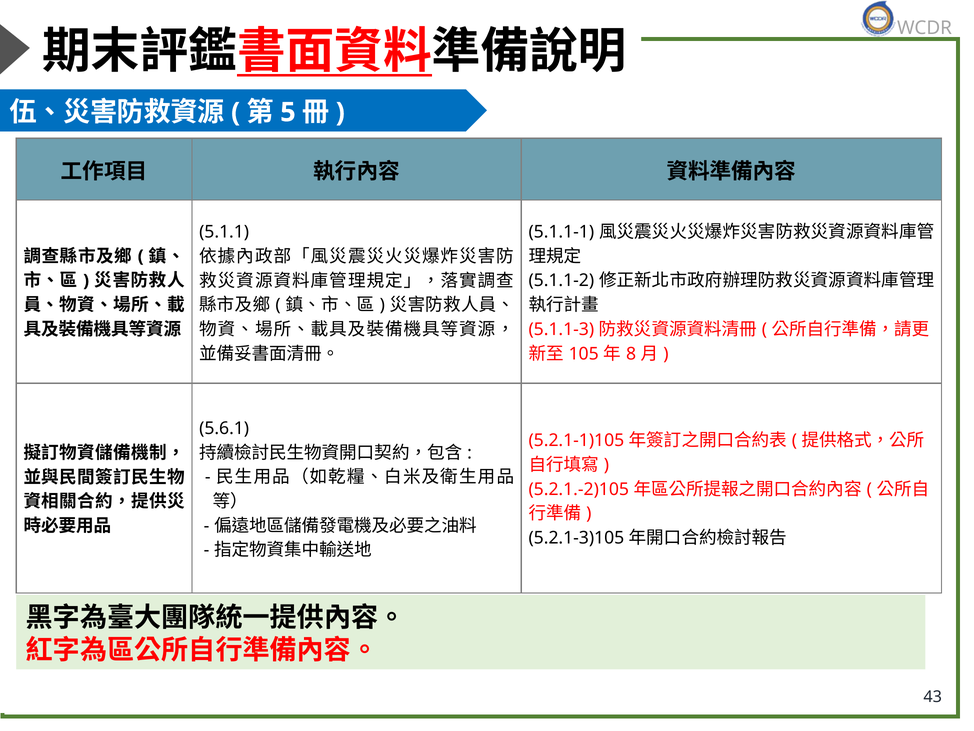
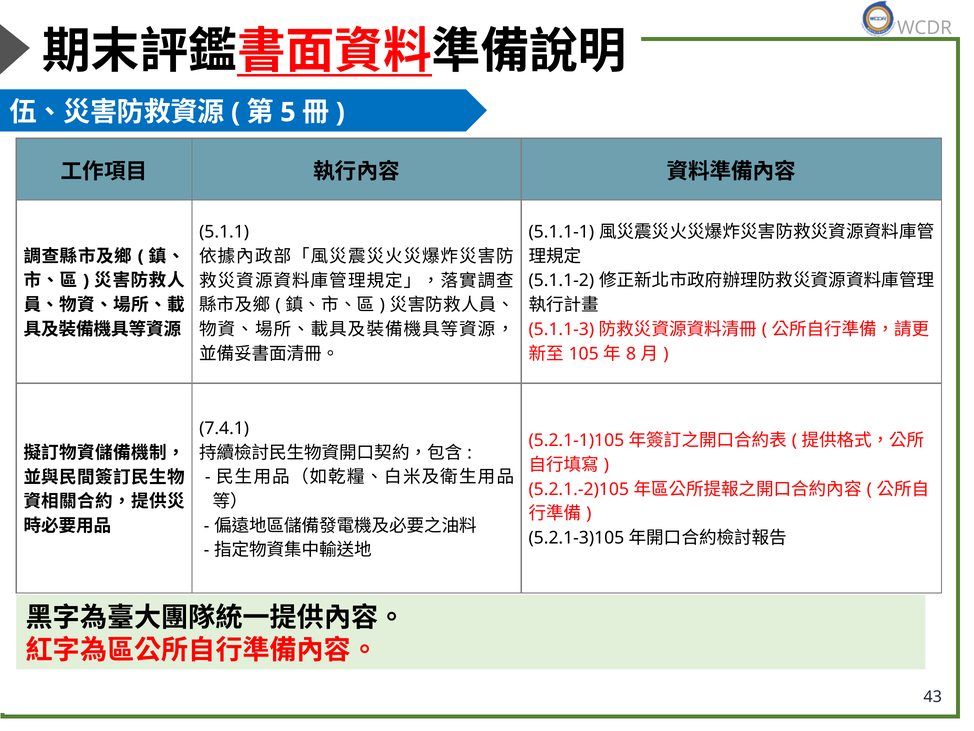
5.6.1: 5.6.1 -> 7.4.1 (224, 428)
